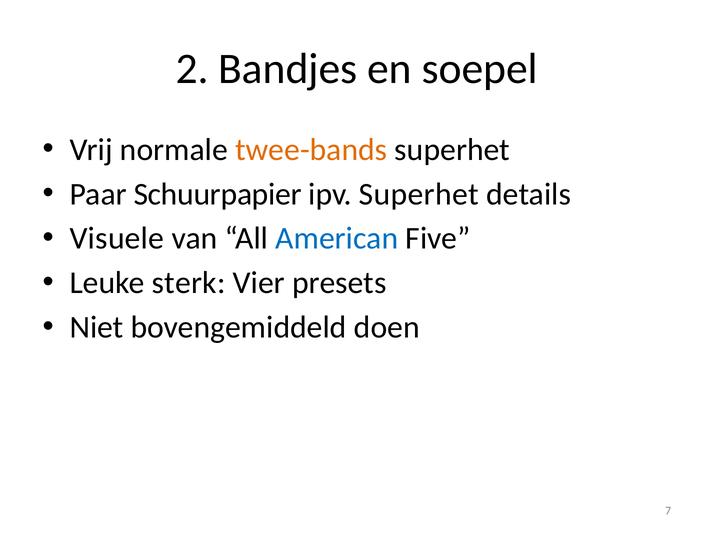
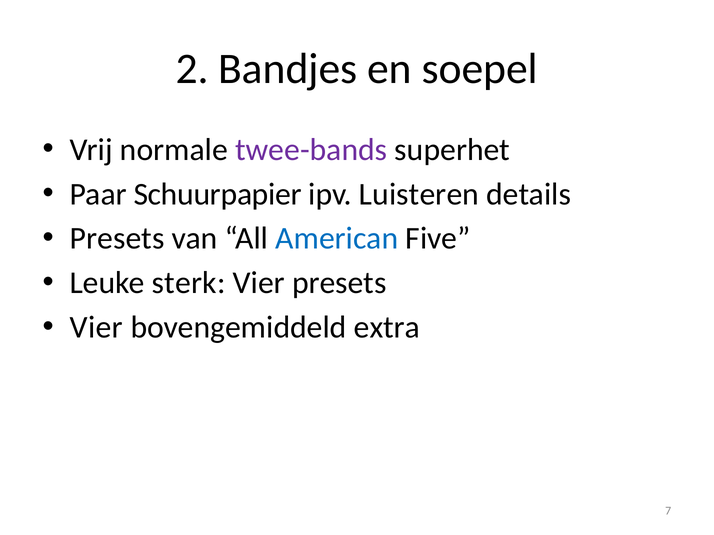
twee-bands colour: orange -> purple (311, 150)
ipv Superhet: Superhet -> Luisteren (419, 194)
Visuele: Visuele -> Presets (117, 239)
Niet: Niet -> Vier (96, 328)
doen: doen -> extra (387, 328)
